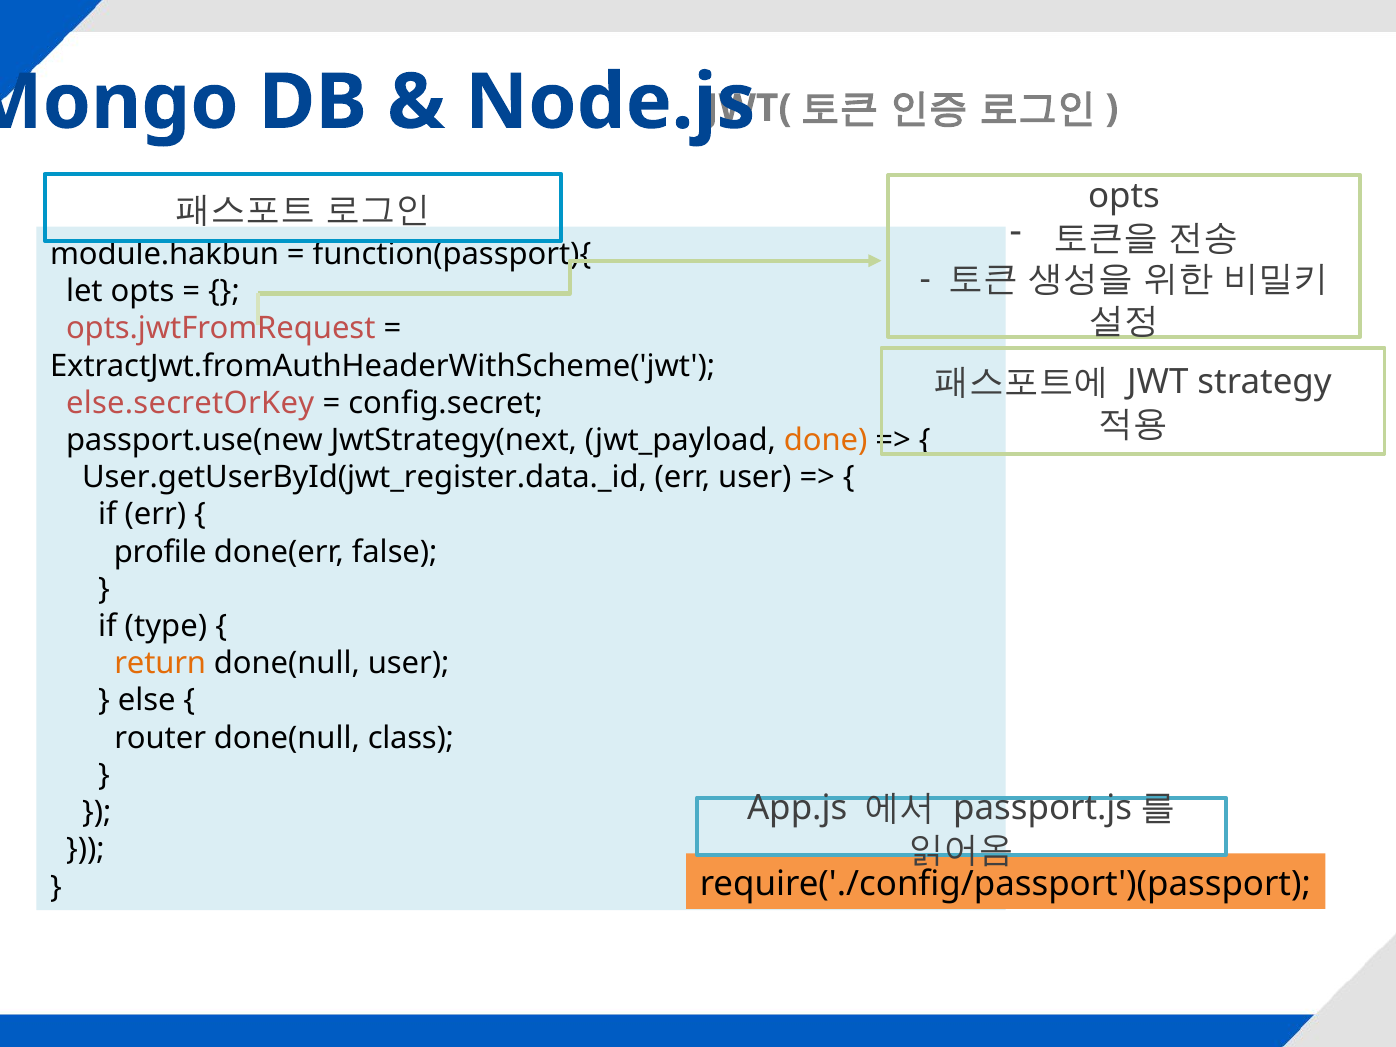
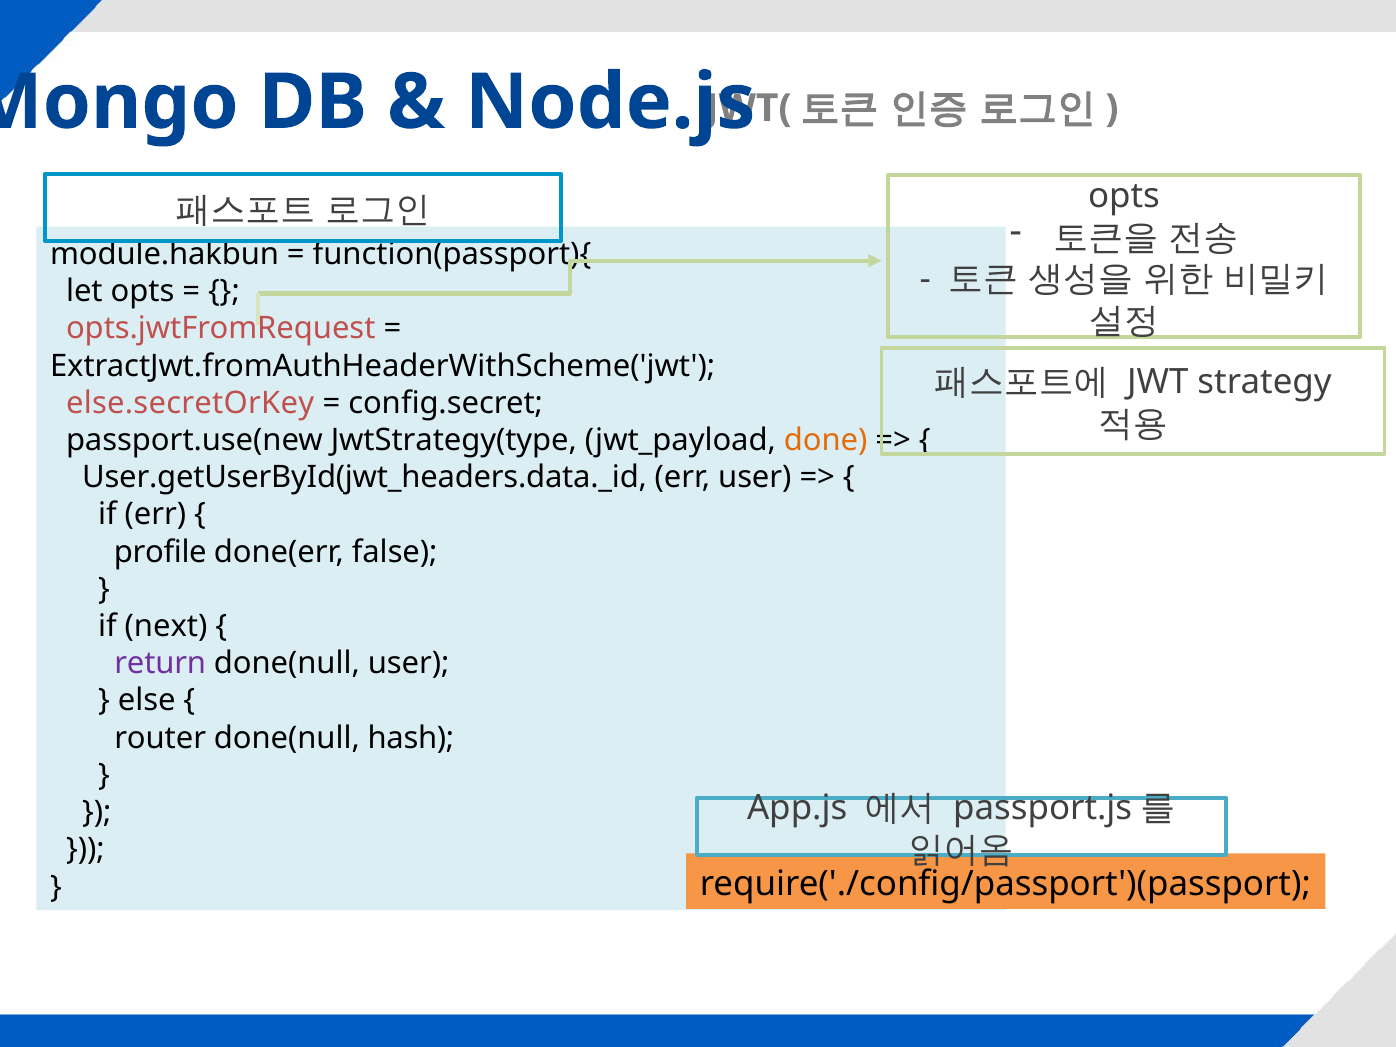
JwtStrategy(next: JwtStrategy(next -> JwtStrategy(type (454, 440)
User.getUserById(jwt_register.data._id: User.getUserById(jwt_register.data._id -> User.getUserById(jwt_headers.data._id (365, 477)
type: type -> next (166, 626)
return colour: orange -> purple (160, 664)
class: class -> hash (411, 738)
